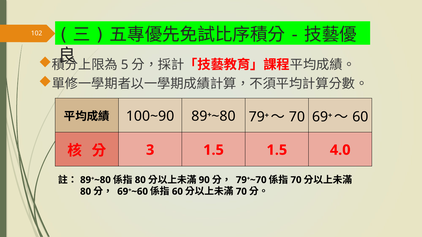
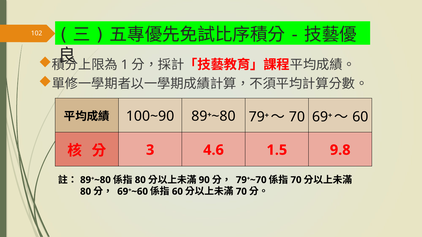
5: 5 -> 1 (125, 65)
3 1.5: 1.5 -> 4.6 (214, 150)
4.0: 4.0 -> 9.8 (340, 150)
